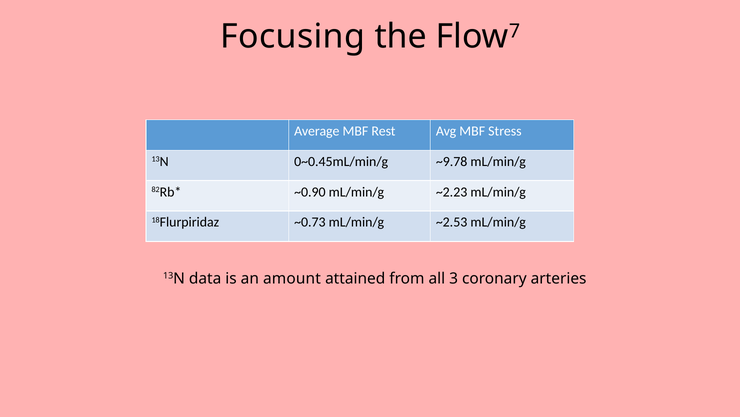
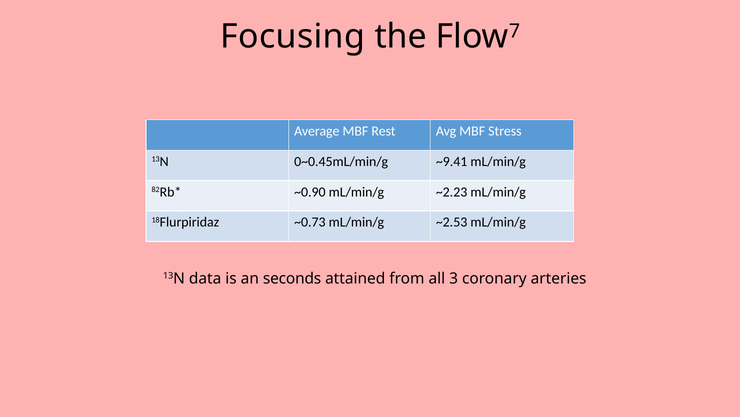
~9.78: ~9.78 -> ~9.41 (452, 161)
amount: amount -> seconds (292, 278)
